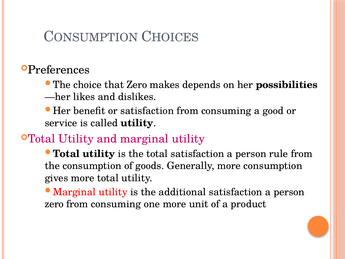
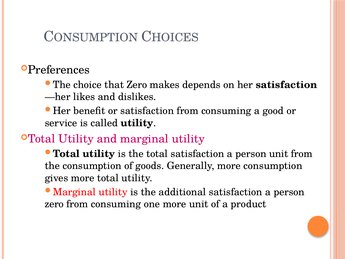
her possibilities: possibilities -> satisfaction (287, 85)
person rule: rule -> unit (279, 154)
